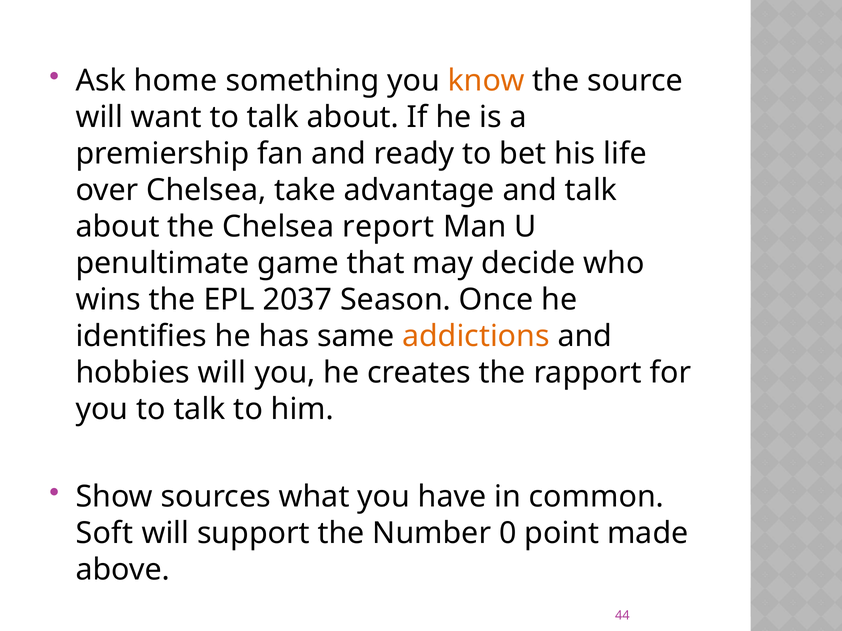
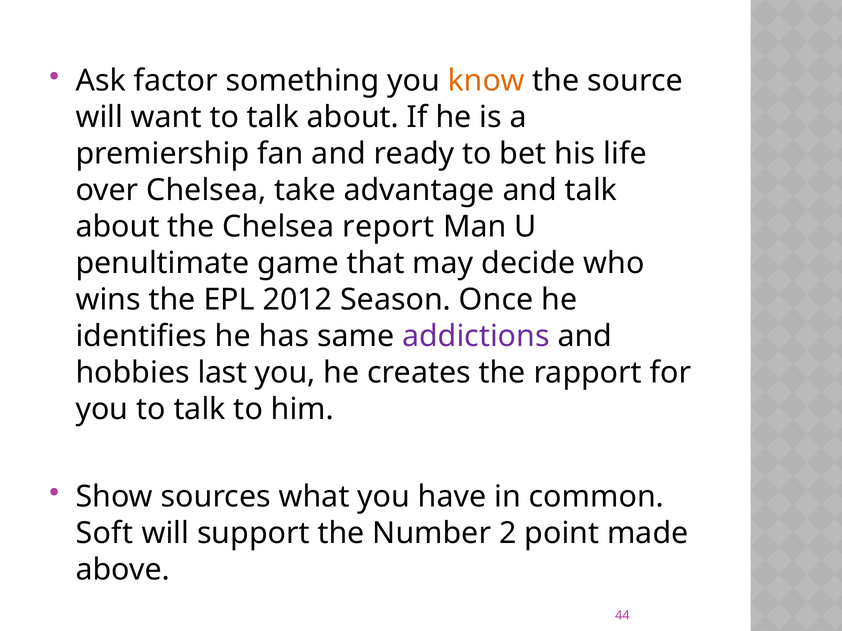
home: home -> factor (176, 81)
2037: 2037 -> 2012 (297, 300)
addictions colour: orange -> purple (476, 337)
hobbies will: will -> last (222, 373)
0: 0 -> 2 (508, 534)
